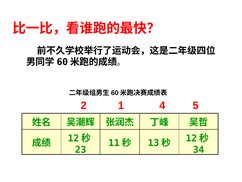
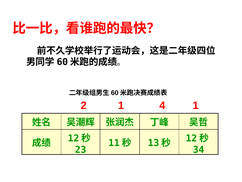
2 5: 5 -> 1 (196, 105)
